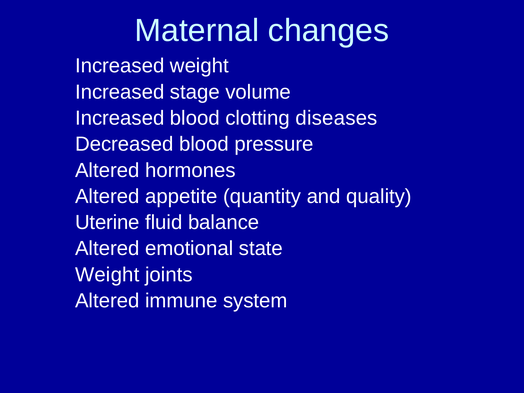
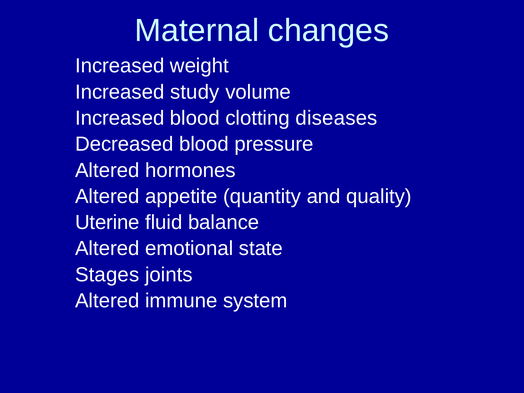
stage: stage -> study (195, 92)
Weight: Weight -> Stages (107, 275)
